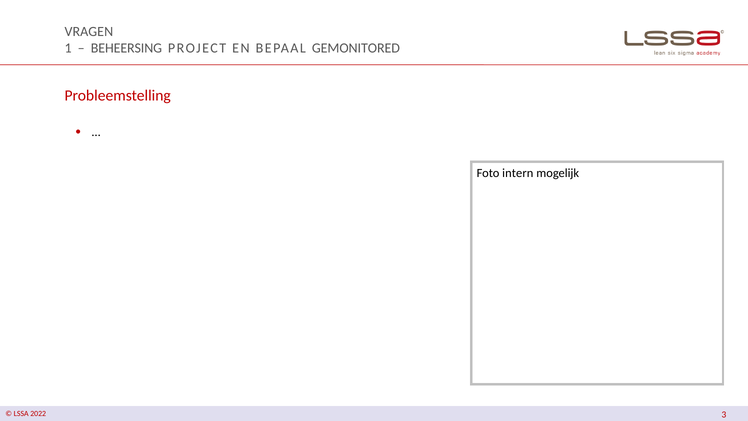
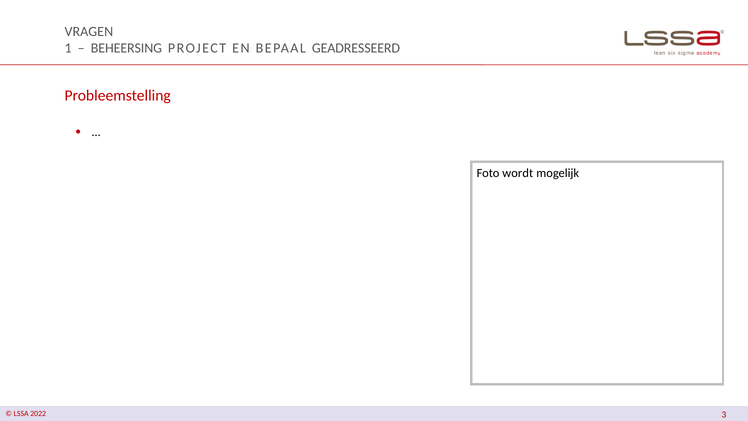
GEMONITORED: GEMONITORED -> GEADRESSEERD (356, 48)
intern: intern -> wordt (518, 173)
